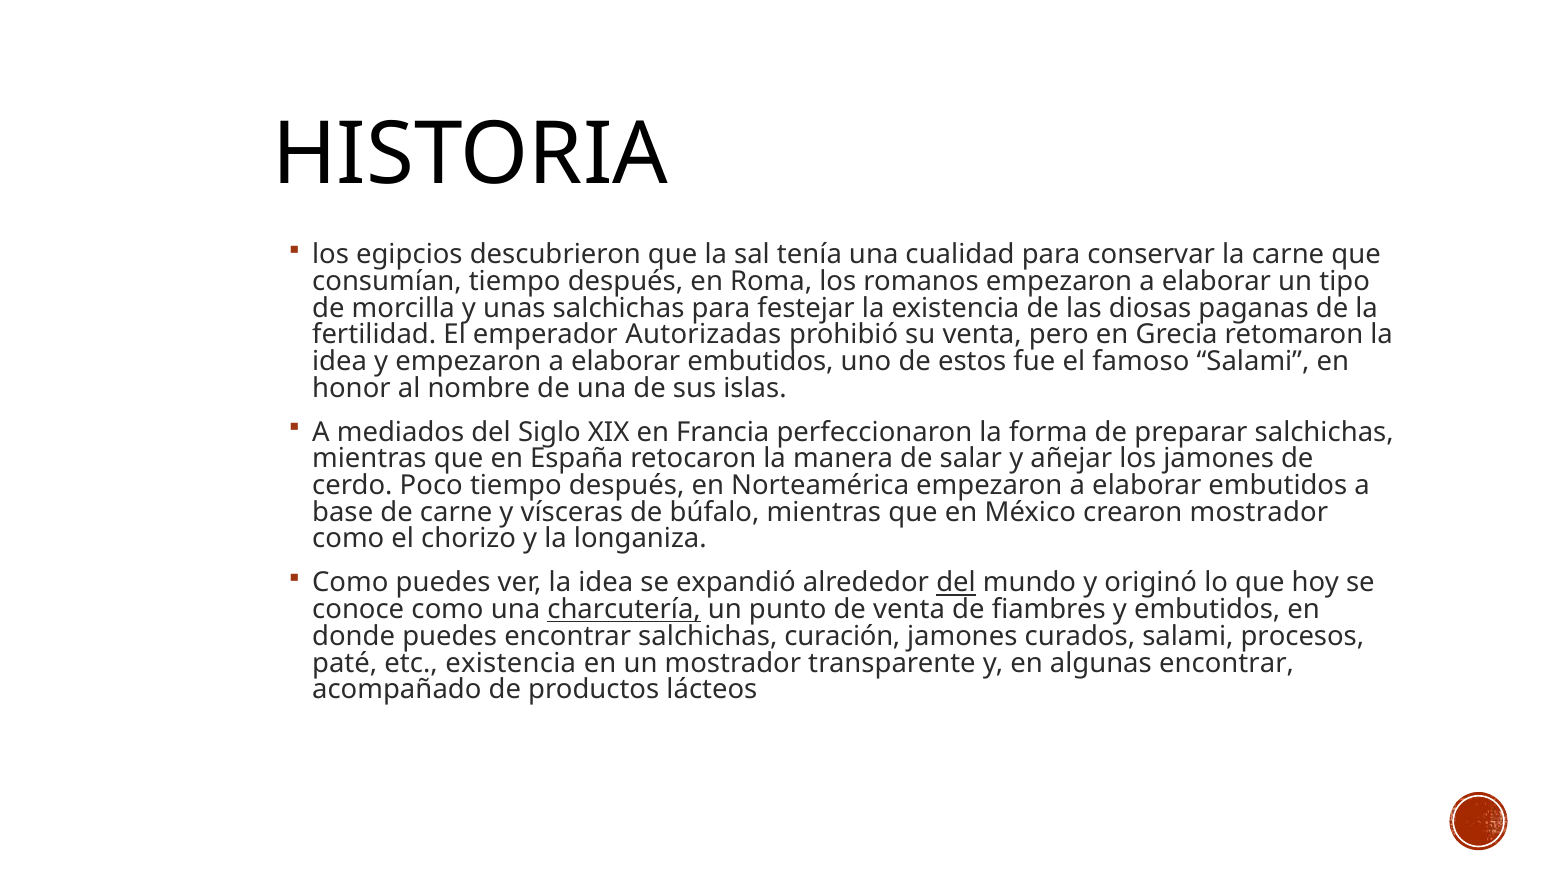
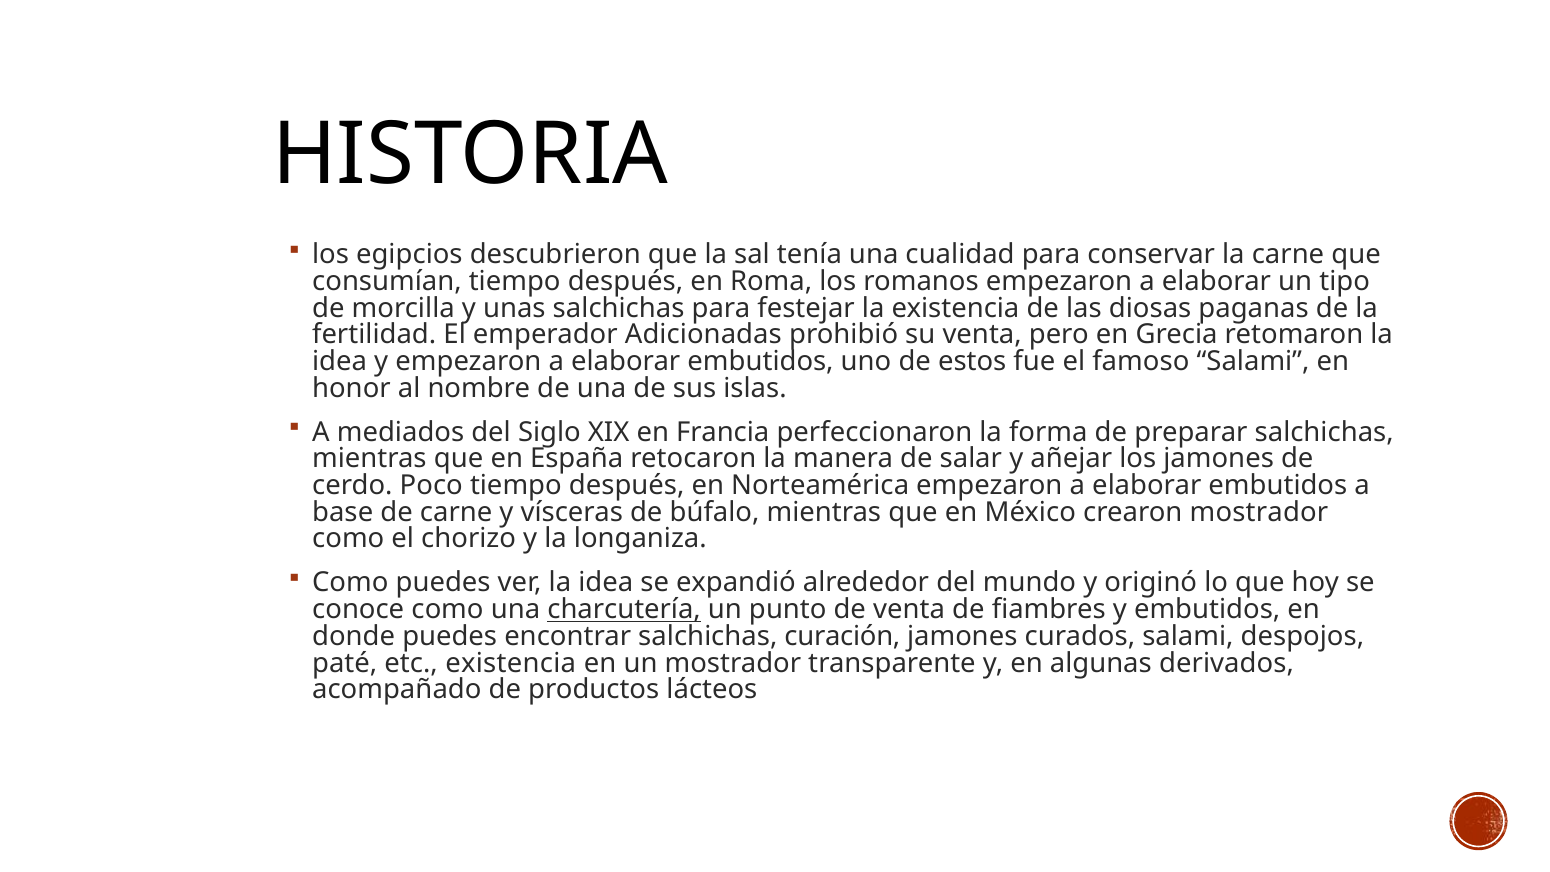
Autorizadas: Autorizadas -> Adicionadas (703, 335)
del underline: present -> none (956, 583)
procesos: procesos -> despojos (1302, 636)
algunas encontrar: encontrar -> derivados (1227, 663)
